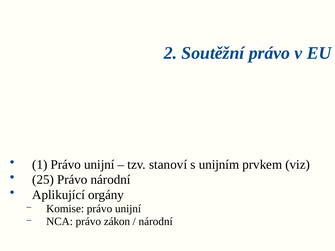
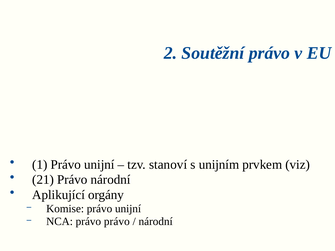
25: 25 -> 21 (43, 180)
právo zákon: zákon -> právo (117, 222)
